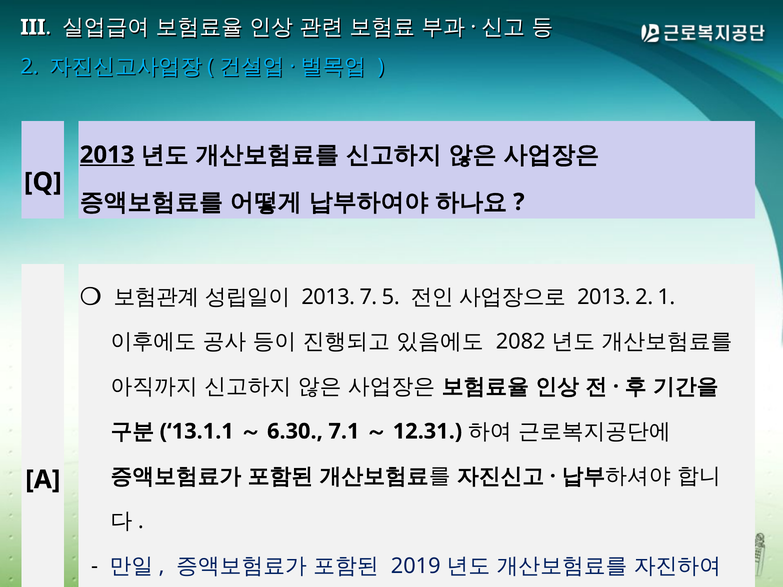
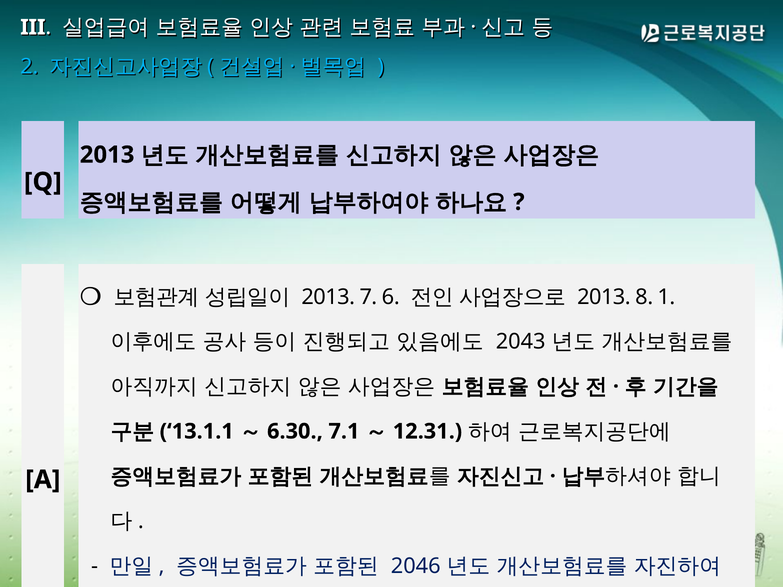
2013 underline: present -> none (107, 155)
5: 5 -> 6 (391, 297)
2013 2: 2 -> 8 (644, 297)
2082: 2082 -> 2043 (521, 342)
2019: 2019 -> 2046 (416, 566)
